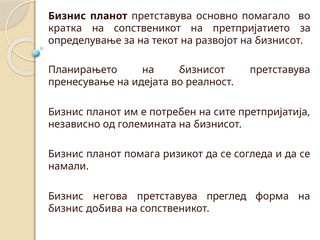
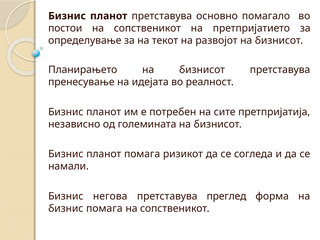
кратка: кратка -> постои (65, 28)
бизнис добива: добива -> помага (104, 208)
